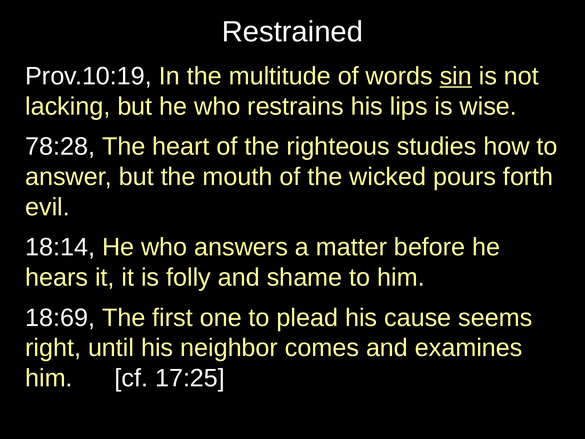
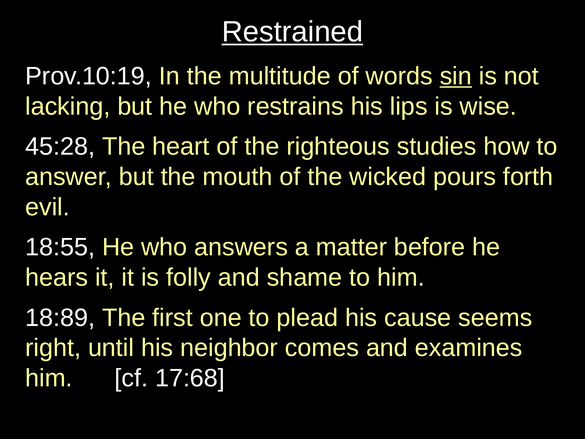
Restrained underline: none -> present (292, 32)
78:28: 78:28 -> 45:28 (60, 147)
18:14: 18:14 -> 18:55 (60, 247)
18:69: 18:69 -> 18:89 (60, 318)
17:25: 17:25 -> 17:68 (190, 378)
